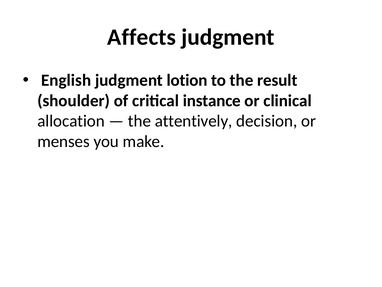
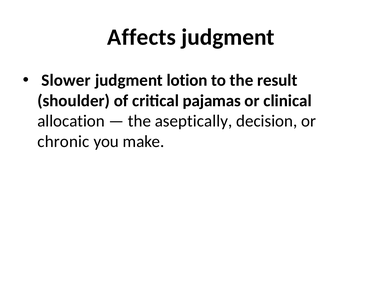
English: English -> Slower (66, 80)
instance: instance -> pajamas (212, 101)
attentively: attentively -> aseptically (194, 121)
menses: menses -> chronic (63, 141)
